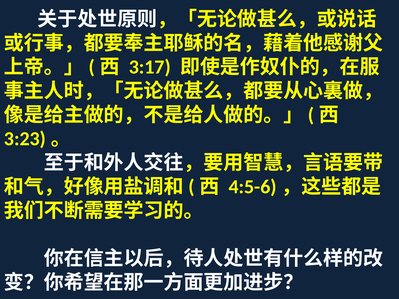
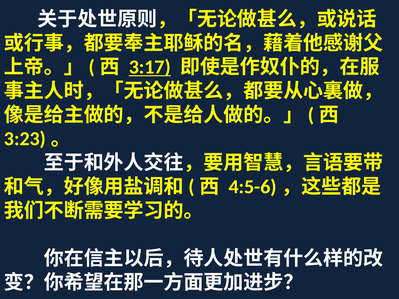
3:17 underline: none -> present (150, 67)
